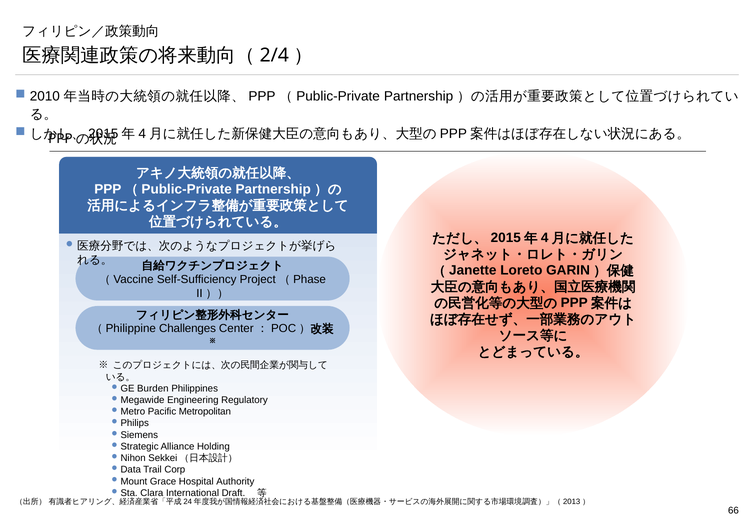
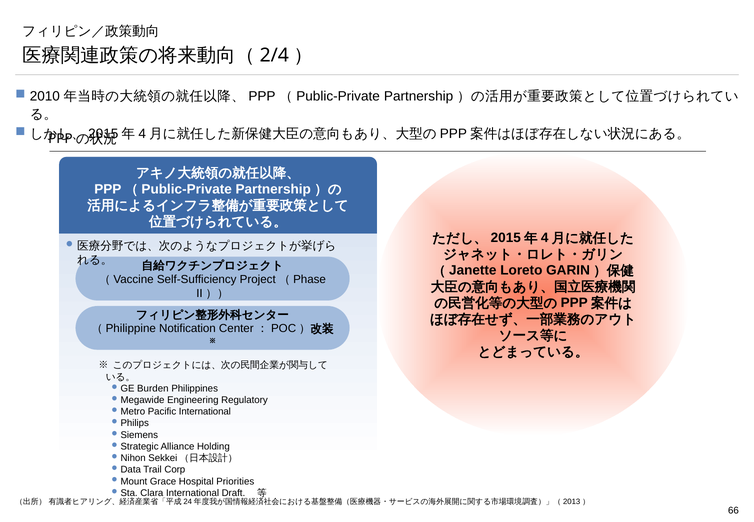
Challenges: Challenges -> Notification (187, 329)
Pacific Metropolitan: Metropolitan -> International (205, 412)
Authority: Authority -> Priorities (235, 481)
